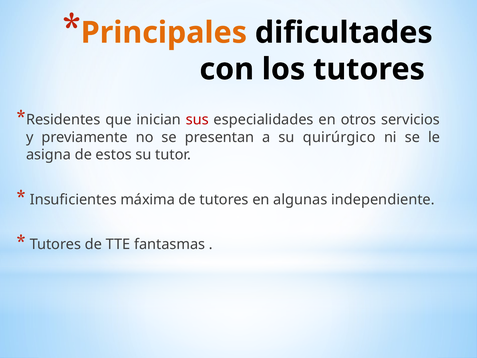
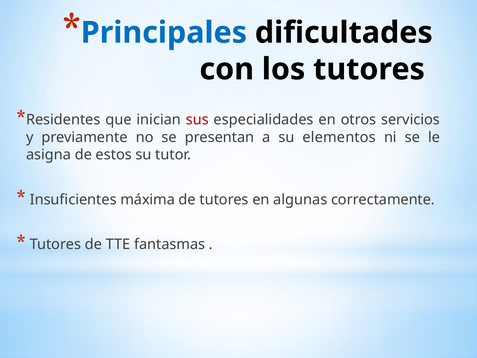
Principales colour: orange -> blue (164, 33)
quirúrgico: quirúrgico -> elementos (339, 137)
independiente: independiente -> correctamente (383, 199)
